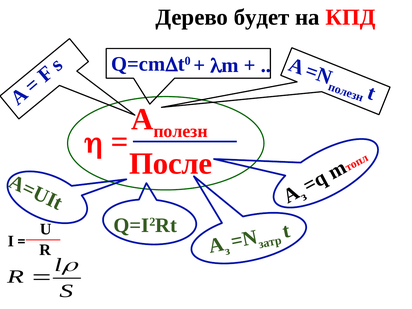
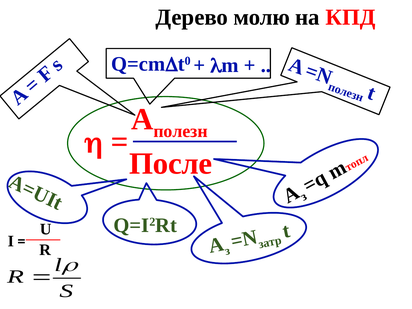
будет: будет -> молю (262, 17)
